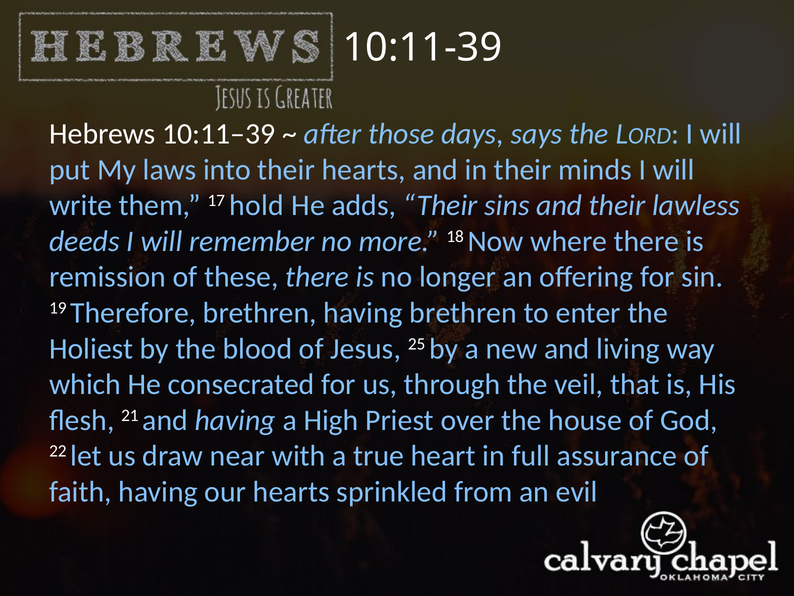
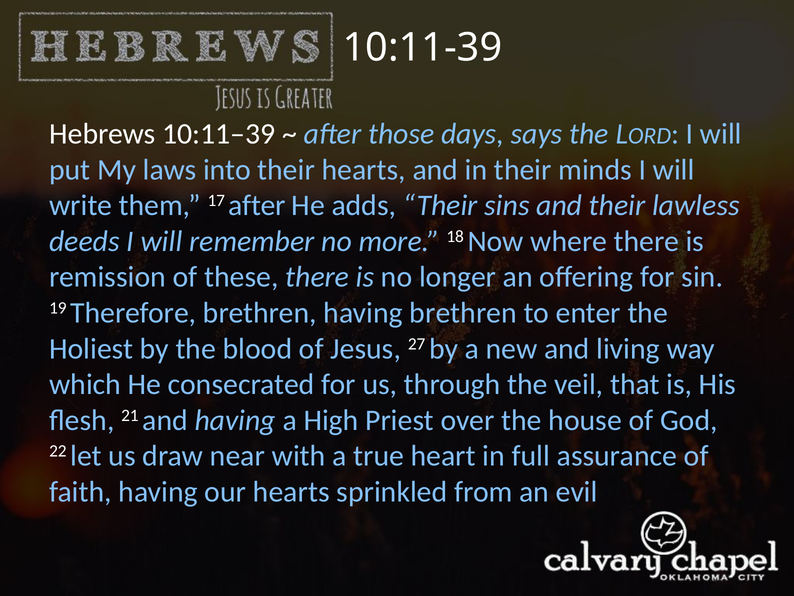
17 hold: hold -> after (257, 205)
25: 25 -> 27 (417, 344)
